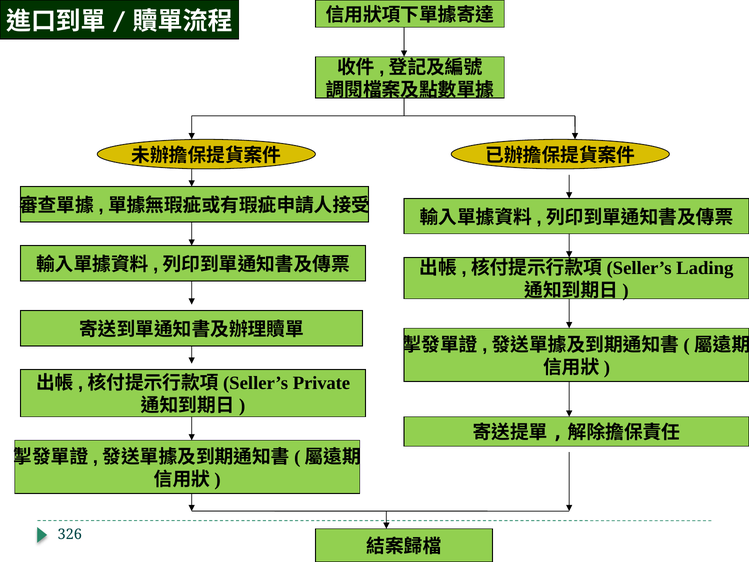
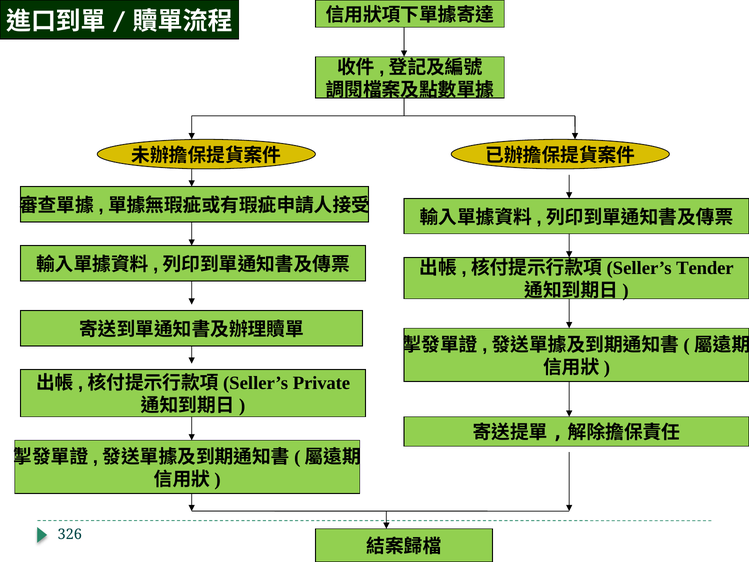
Lading: Lading -> Tender (705, 268)
